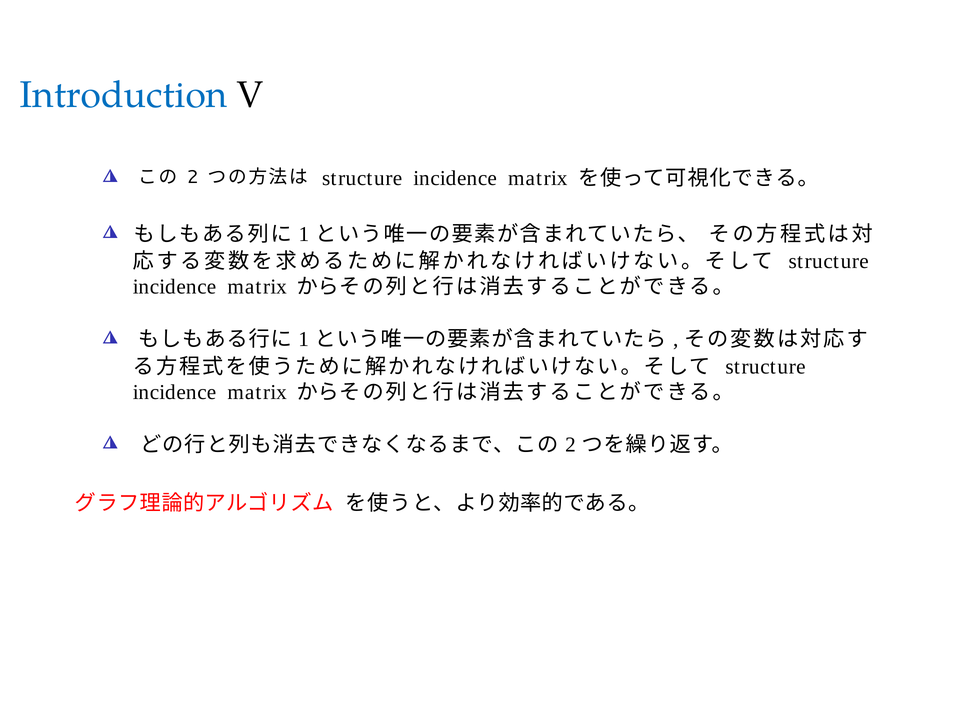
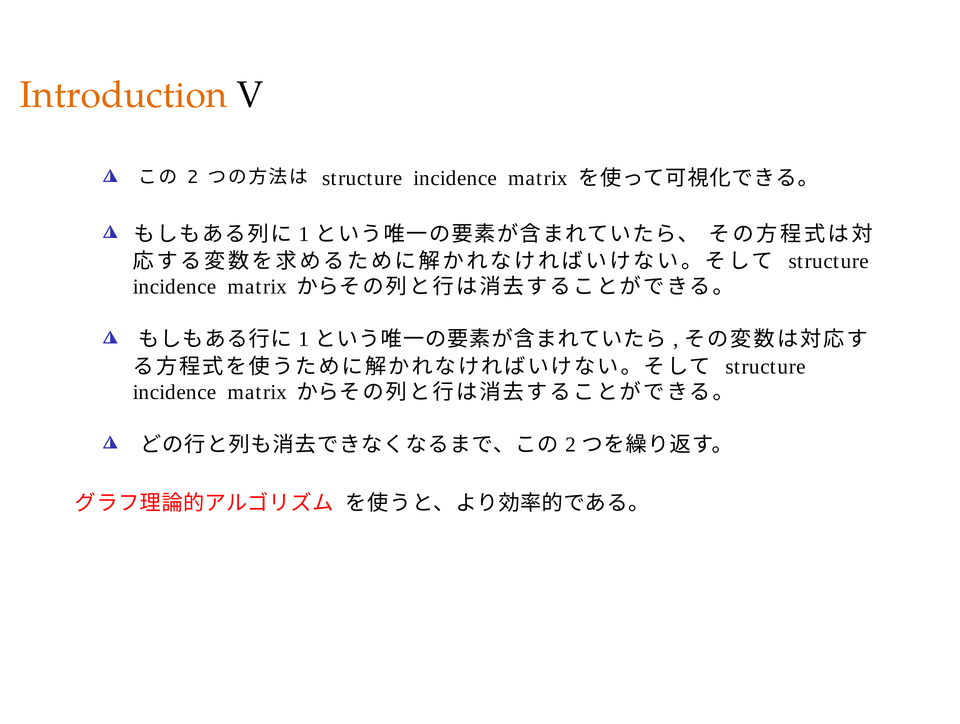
Introduction colour: blue -> orange (124, 95)
